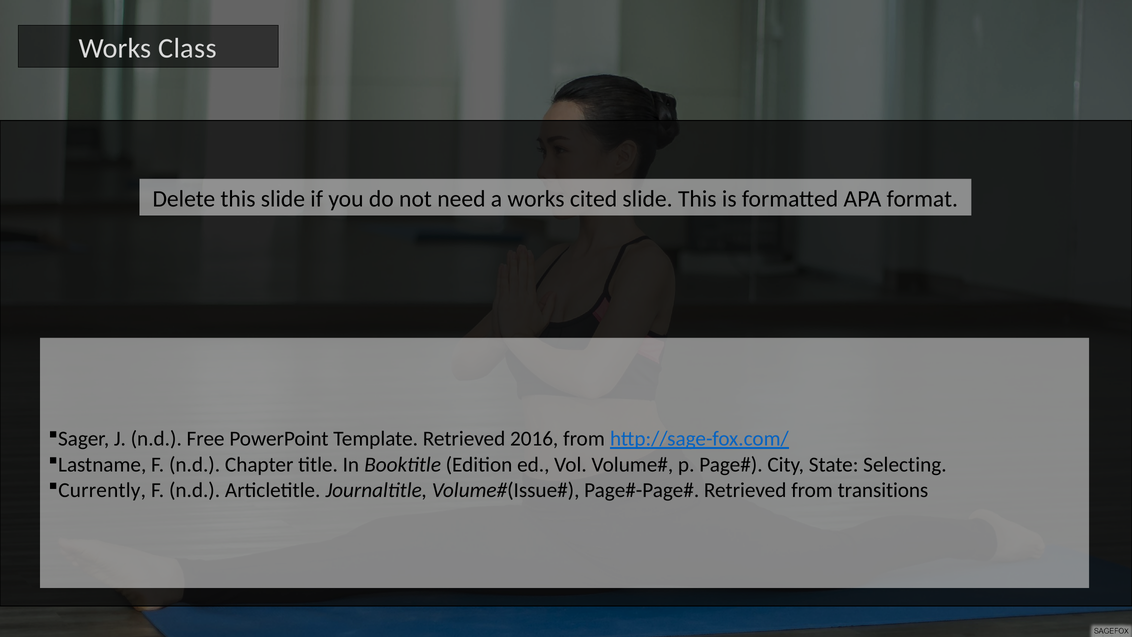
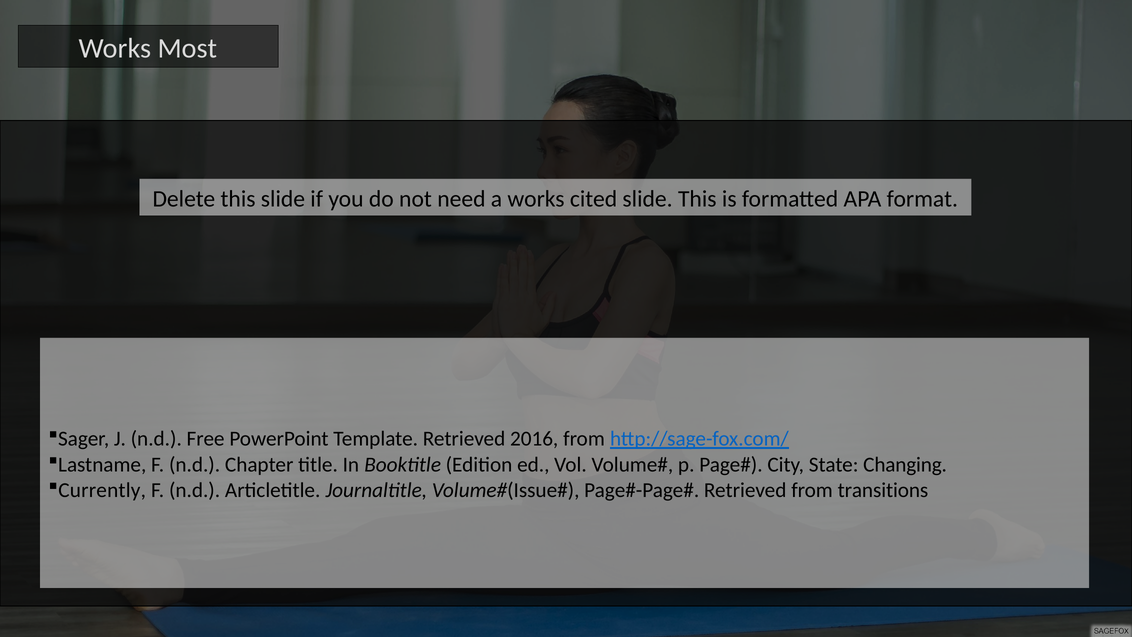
Class: Class -> Most (188, 48)
Selecting: Selecting -> Changing (905, 464)
